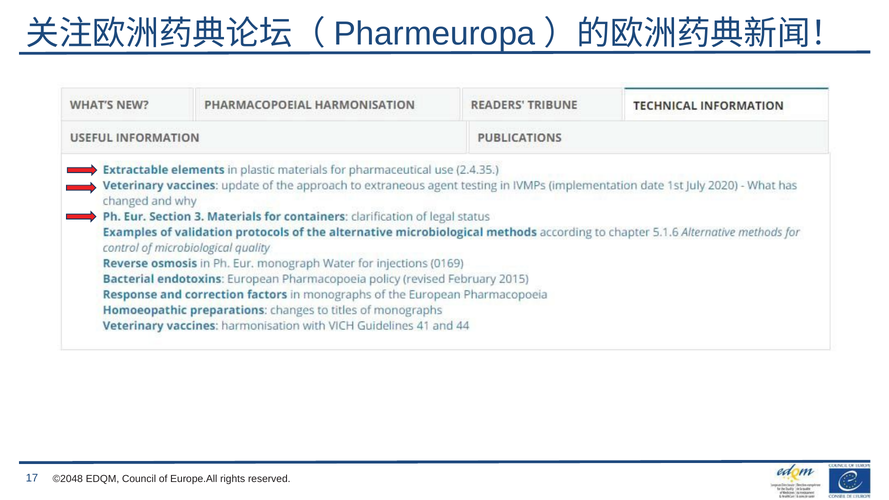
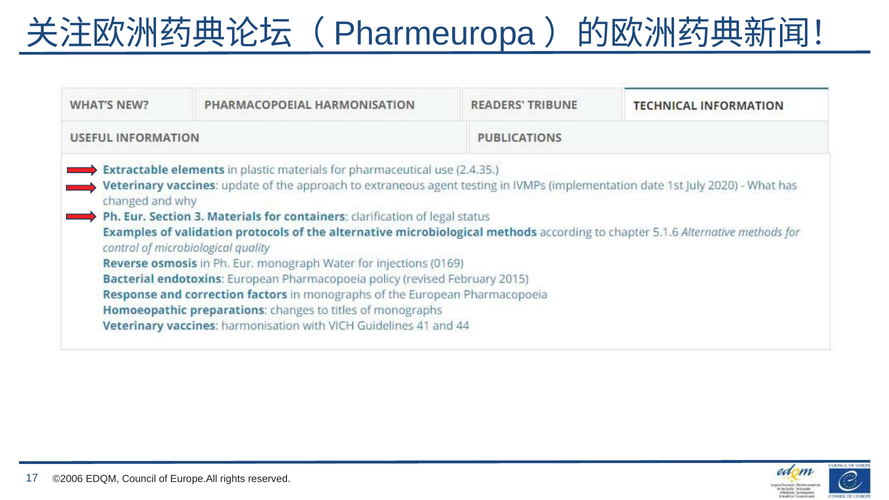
©2048: ©2048 -> ©2006 (68, 479)
